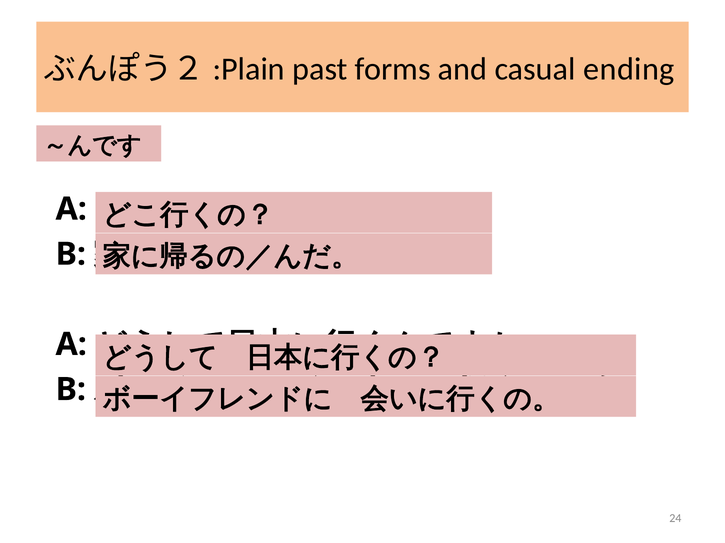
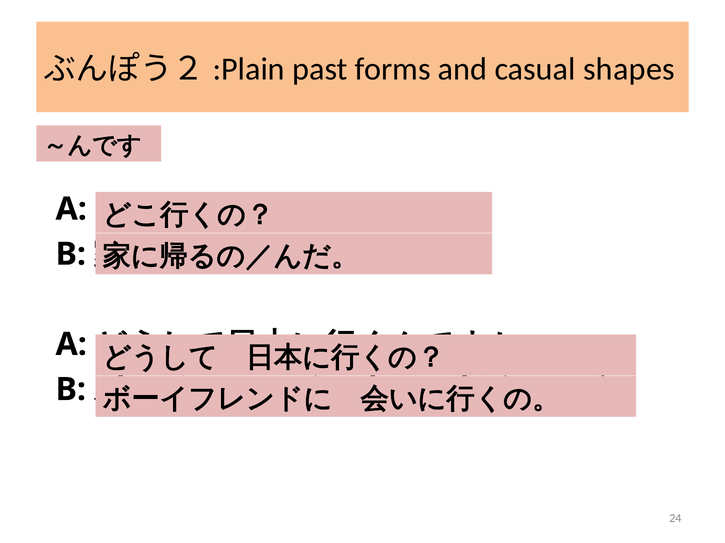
ending: ending -> shapes (629, 69)
